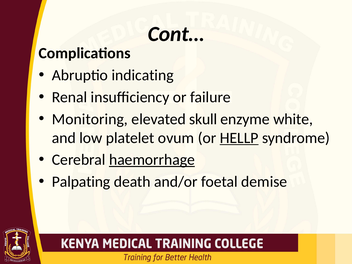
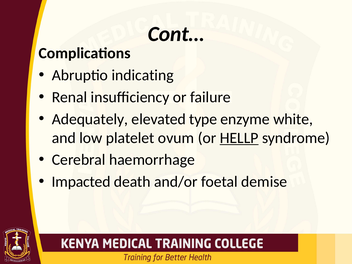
Monitoring: Monitoring -> Adequately (90, 119)
skull: skull -> type (203, 119)
haemorrhage underline: present -> none (152, 160)
Palpating: Palpating -> Impacted (81, 182)
